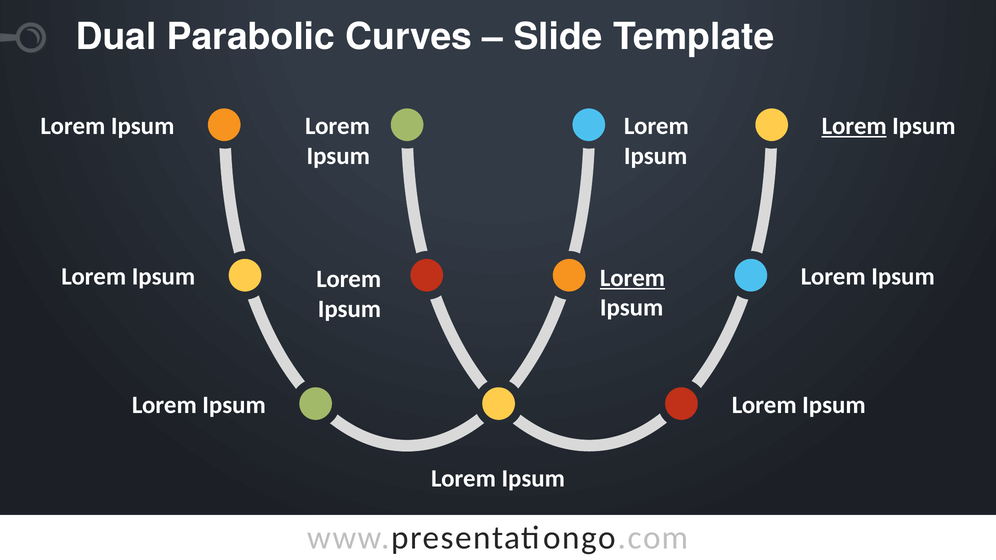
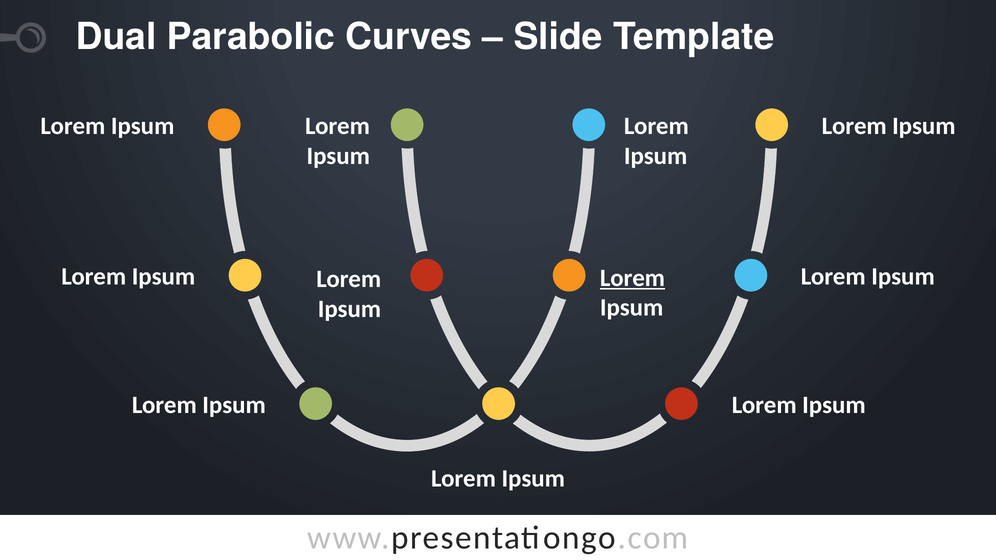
Lorem underline: present -> none (854, 126)
